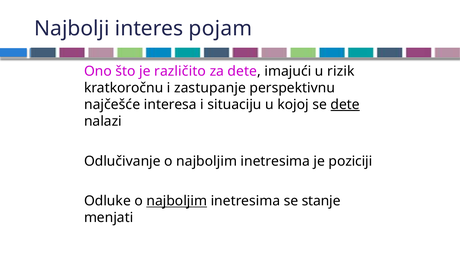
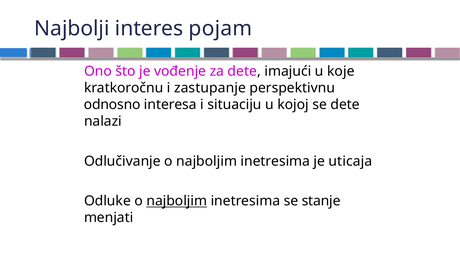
različito: različito -> vođenje (180, 71)
rizik: rizik -> koje (341, 71)
najčešće: najčešće -> odnosno (112, 105)
dete underline: present -> none (345, 105)
poziciji: poziciji -> uticaja (350, 162)
